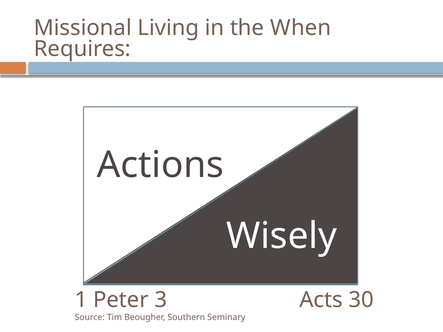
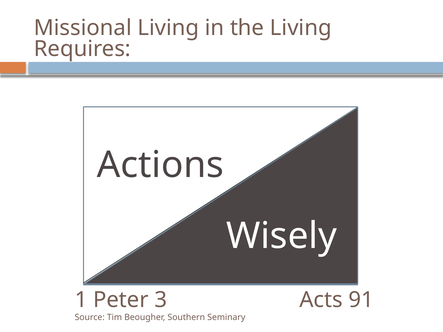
the When: When -> Living (301, 28)
30: 30 -> 91 (361, 300)
